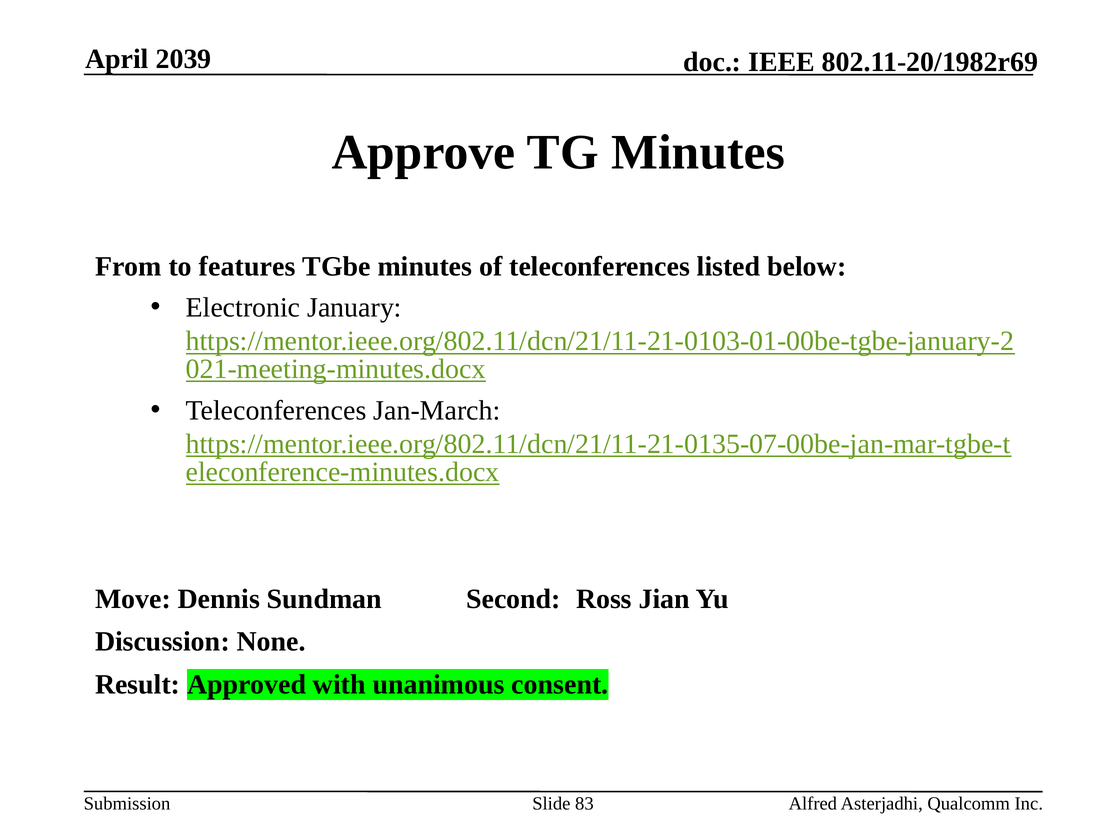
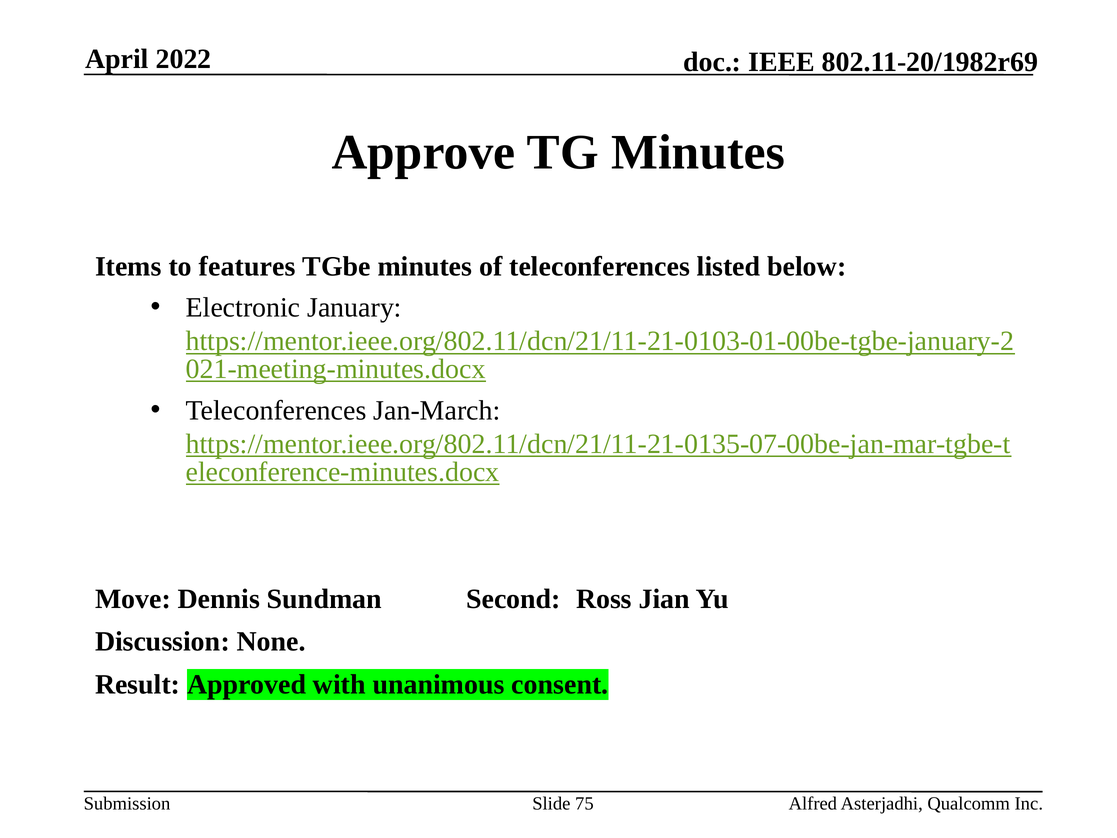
2039: 2039 -> 2022 (184, 59)
From: From -> Items (128, 266)
83: 83 -> 75 (584, 803)
